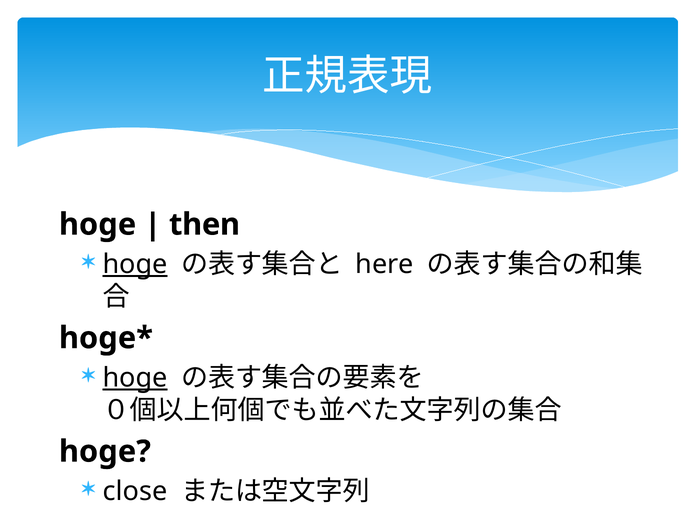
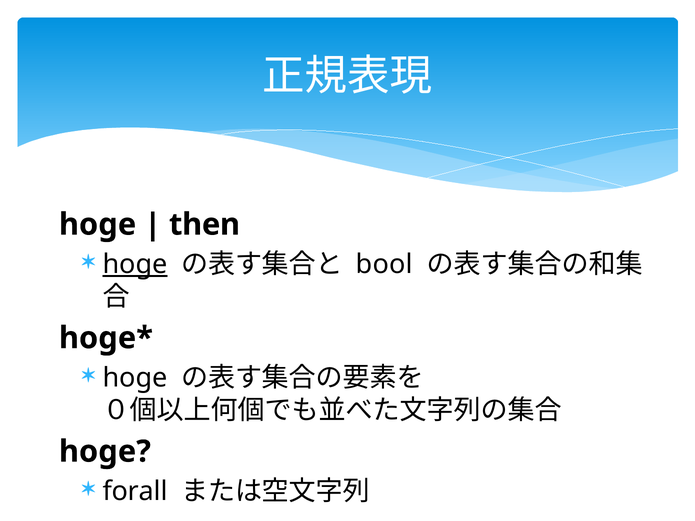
here: here -> bool (384, 265)
hoge underline: present -> none (135, 378)
close: close -> forall (135, 492)
